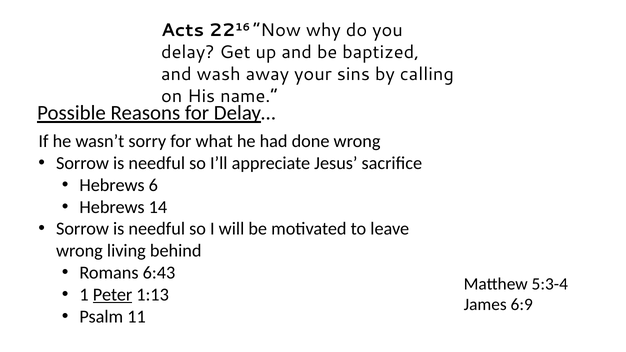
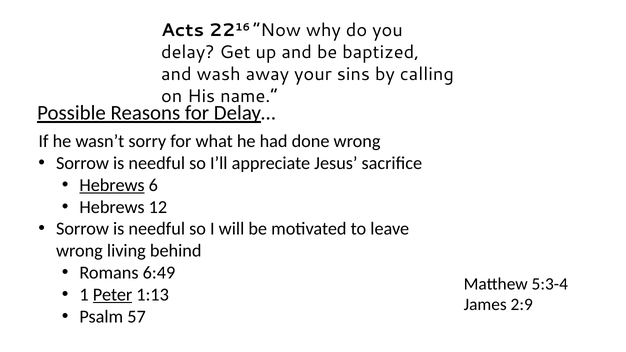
Hebrews underline: none -> present (112, 185)
14: 14 -> 12 (158, 207)
6:43: 6:43 -> 6:49 (159, 273)
6:9: 6:9 -> 2:9 (522, 305)
11: 11 -> 57 (137, 317)
